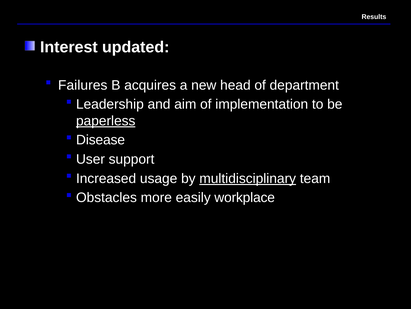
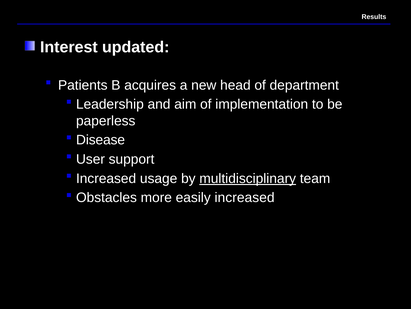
Failures: Failures -> Patients (83, 85)
paperless underline: present -> none (106, 121)
easily workplace: workplace -> increased (245, 197)
